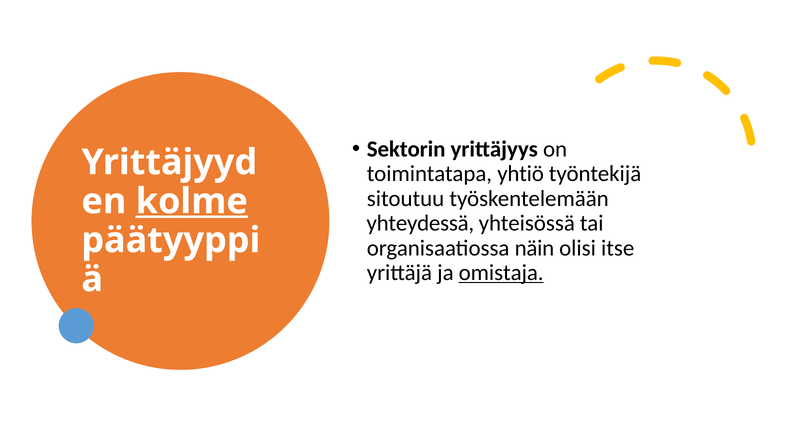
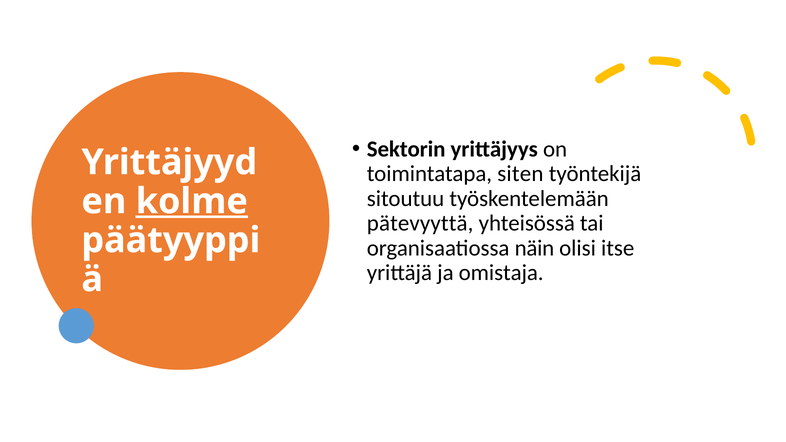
yhtiö: yhtiö -> siten (520, 174)
yhteydessä: yhteydessä -> pätevyyttä (420, 223)
omistaja underline: present -> none (501, 273)
